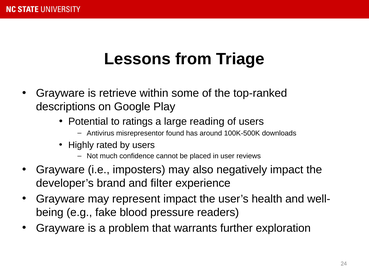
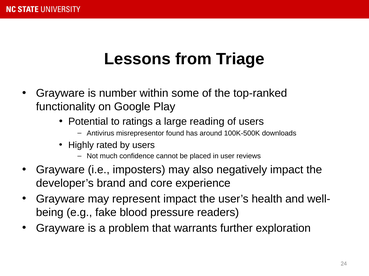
retrieve: retrieve -> number (118, 93)
descriptions: descriptions -> functionality (66, 107)
filter: filter -> core (161, 184)
